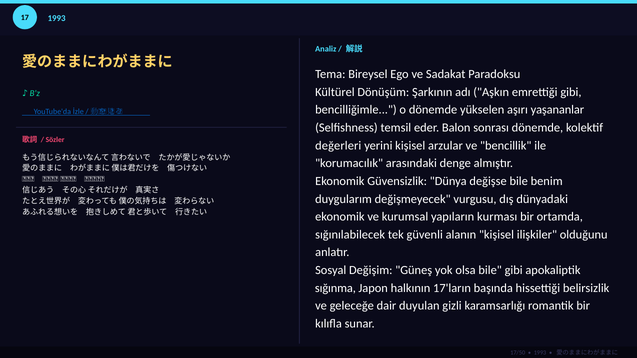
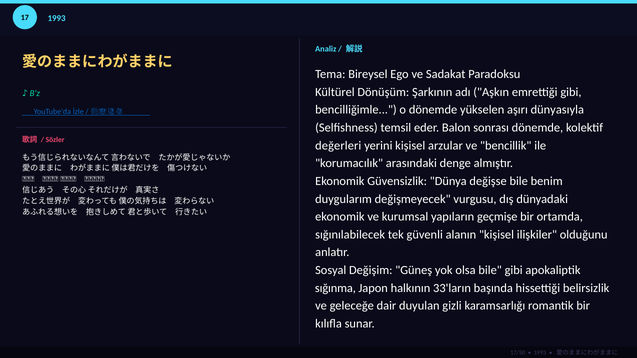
yaşananlar: yaşananlar -> dünyasıyla (557, 110)
kurması: kurması -> geçmişe (497, 217)
17'ların: 17'ların -> 33'ların (452, 288)
